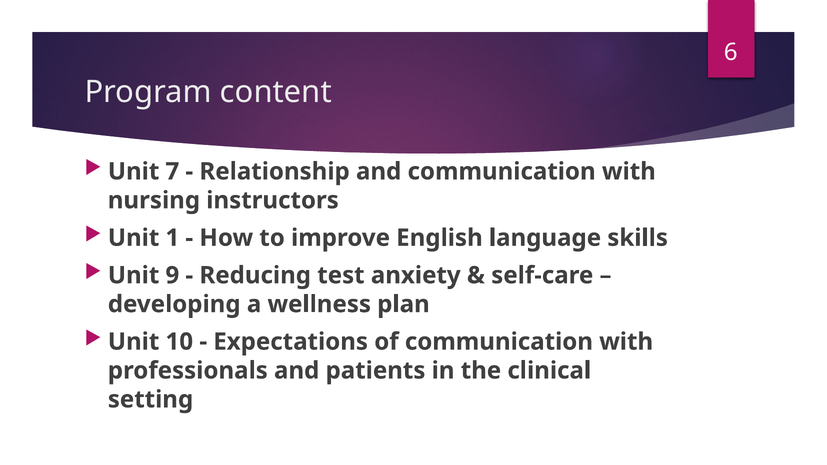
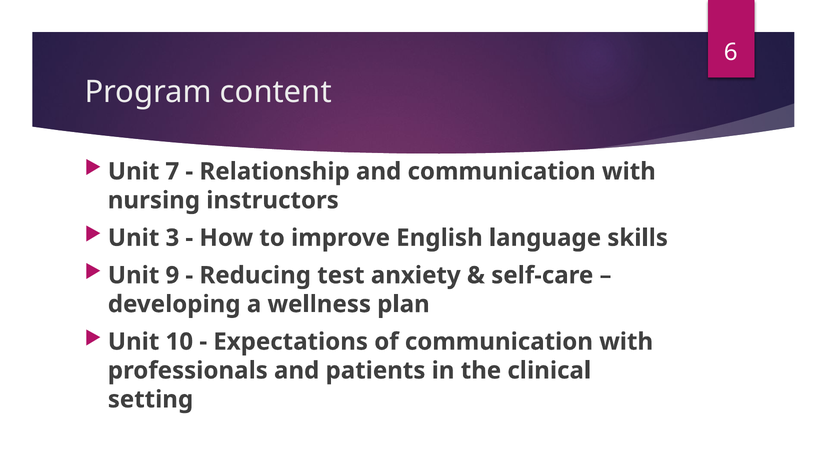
1: 1 -> 3 (172, 238)
